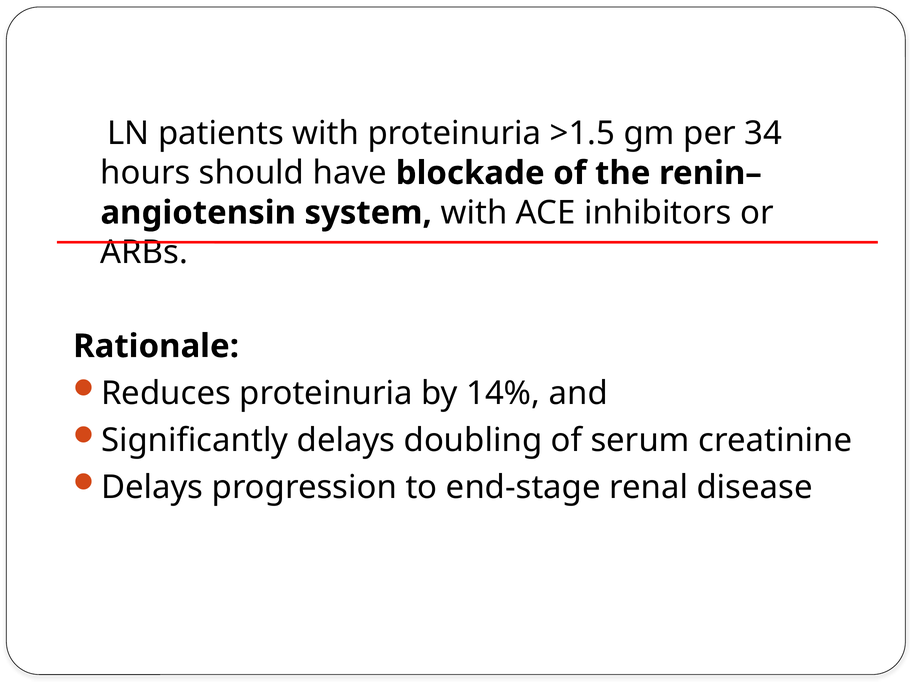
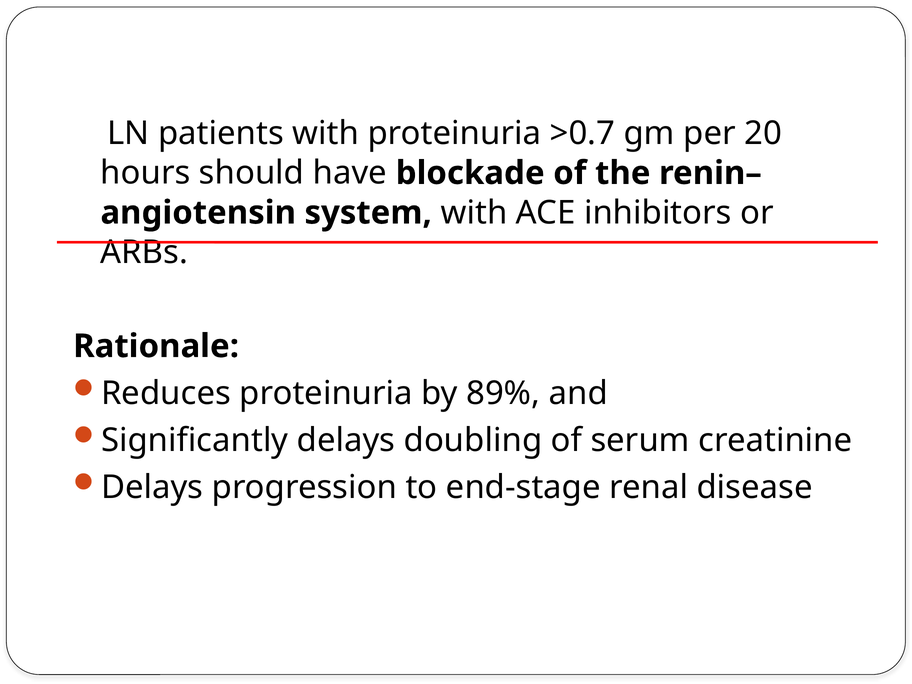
>1.5: >1.5 -> >0.7 (582, 134)
34: 34 -> 20 (763, 134)
14%: 14% -> 89% (503, 393)
